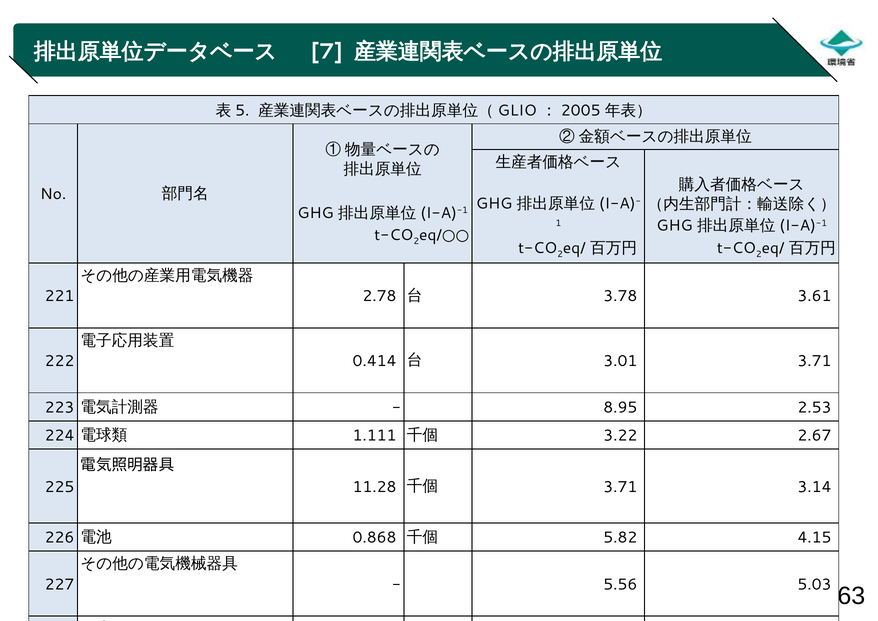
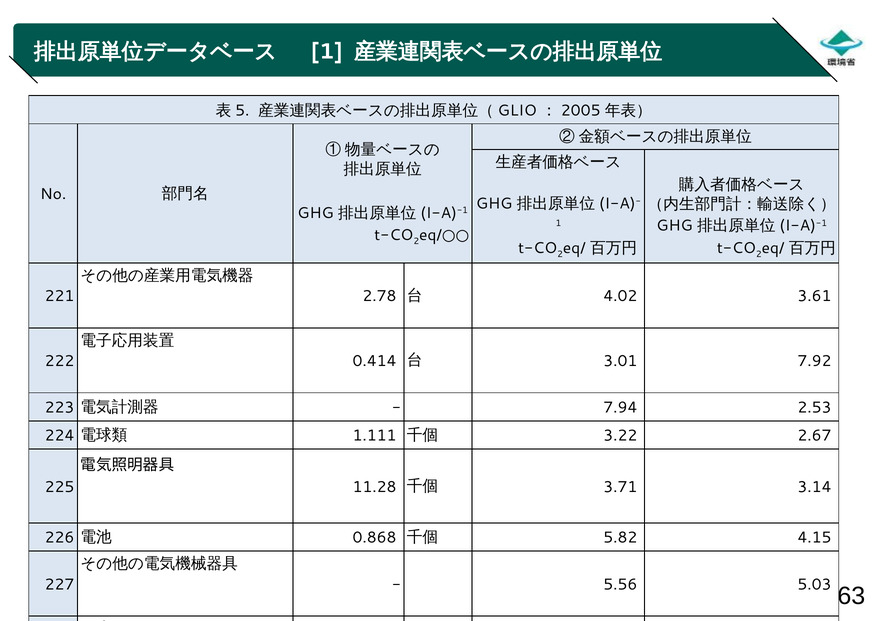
7: 7 -> 1 (327, 51)
3.78: 3.78 -> 4.02 (620, 296)
3.01 3.71: 3.71 -> 7.92 (814, 361)
8.95: 8.95 -> 7.94 (620, 408)
